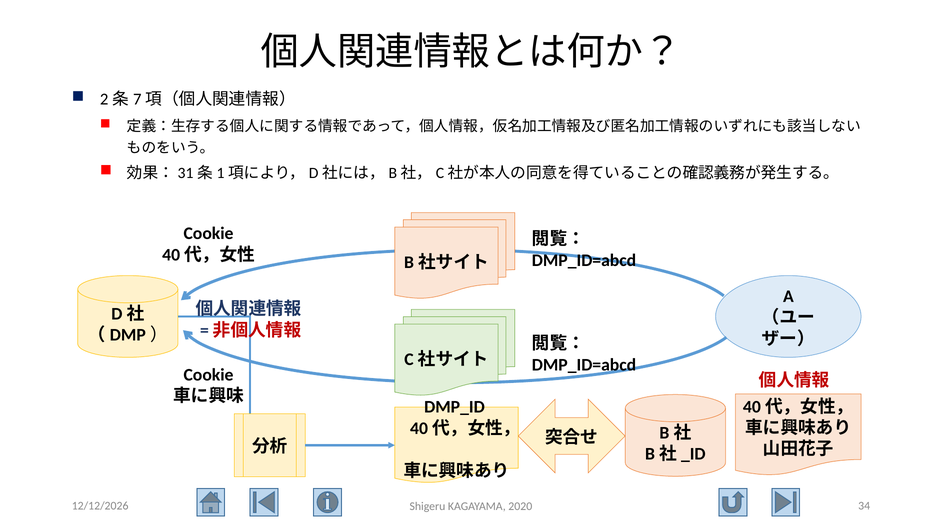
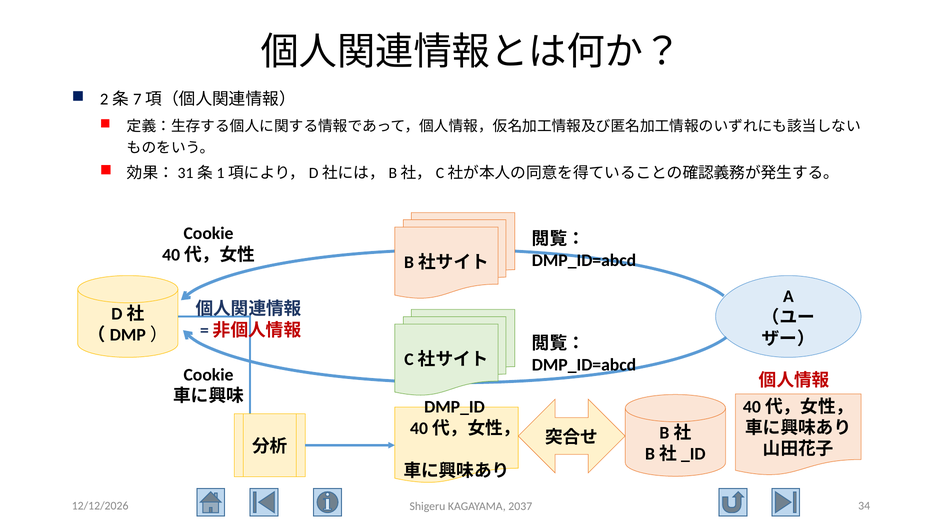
2020: 2020 -> 2037 (520, 506)
